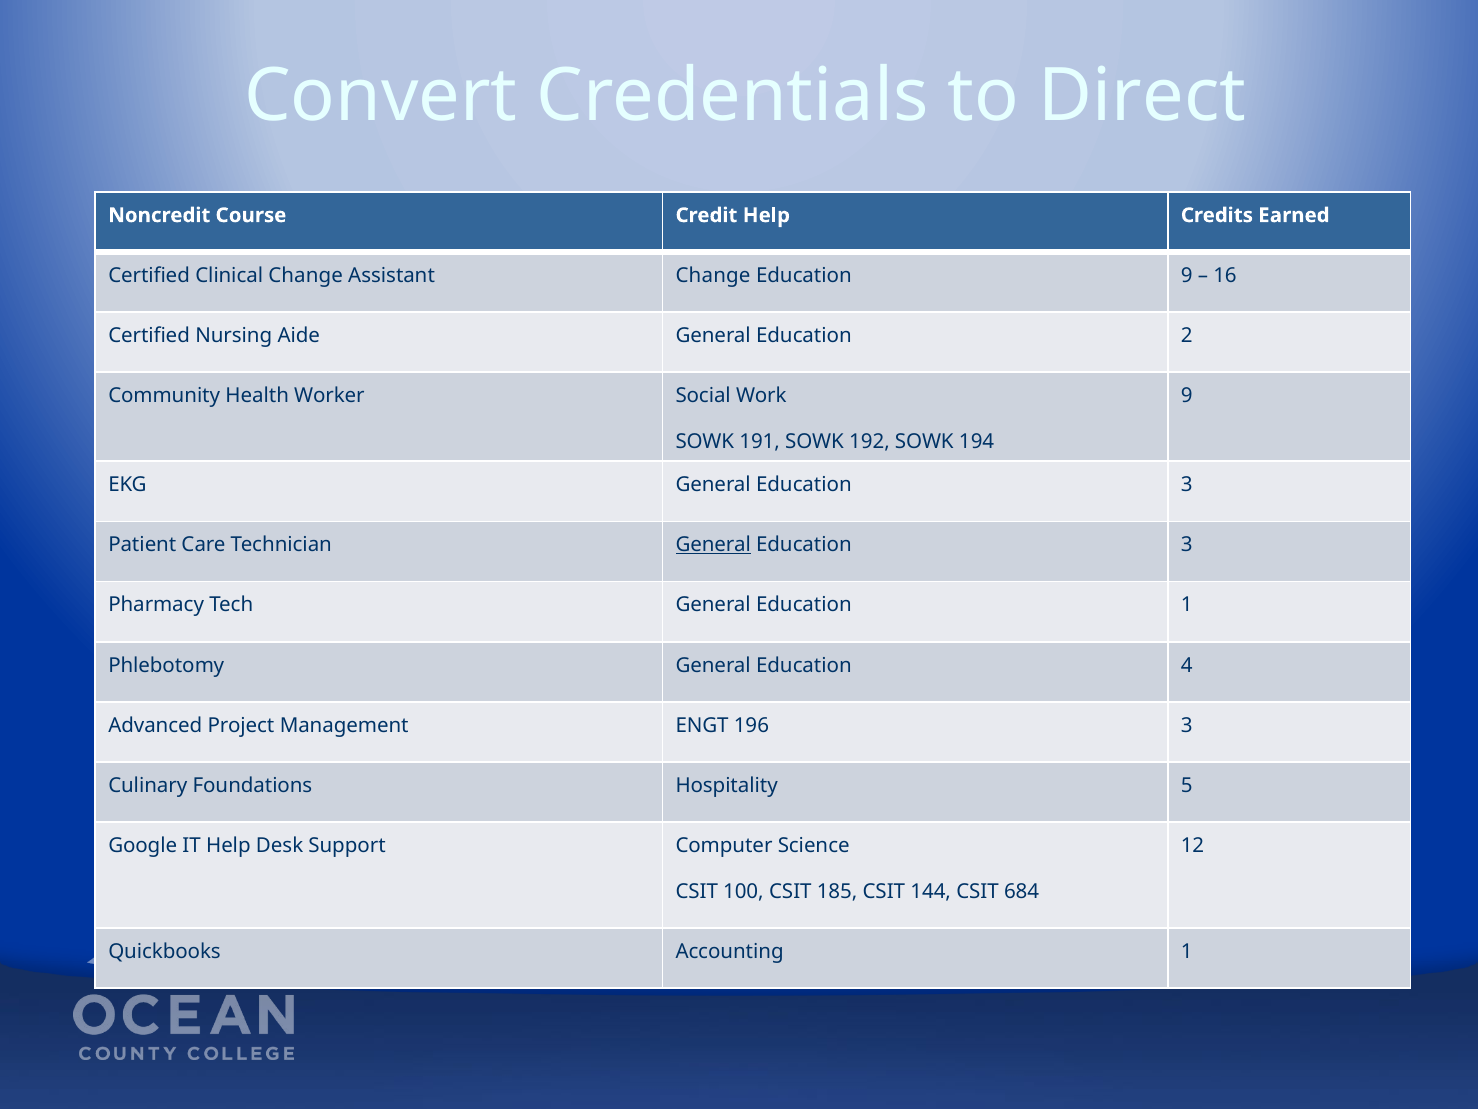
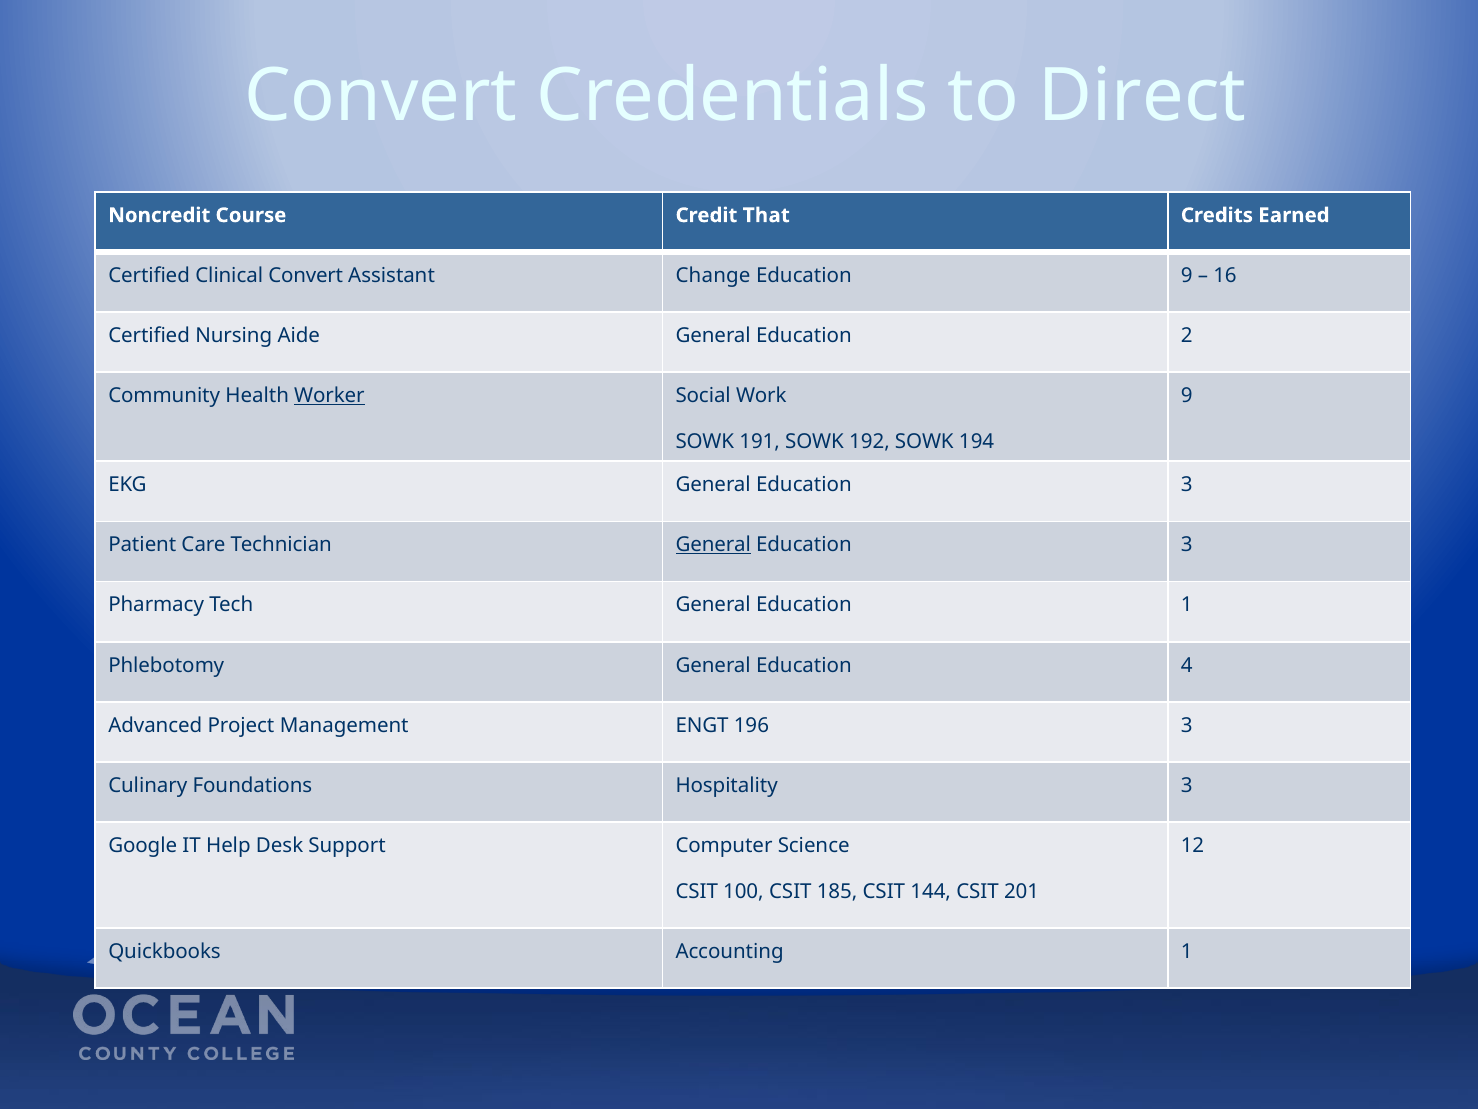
Credit Help: Help -> That (766, 215)
Clinical Change: Change -> Convert (306, 275)
Worker underline: none -> present (329, 396)
Hospitality 5: 5 -> 3 (1187, 785)
684: 684 -> 201 (1022, 892)
